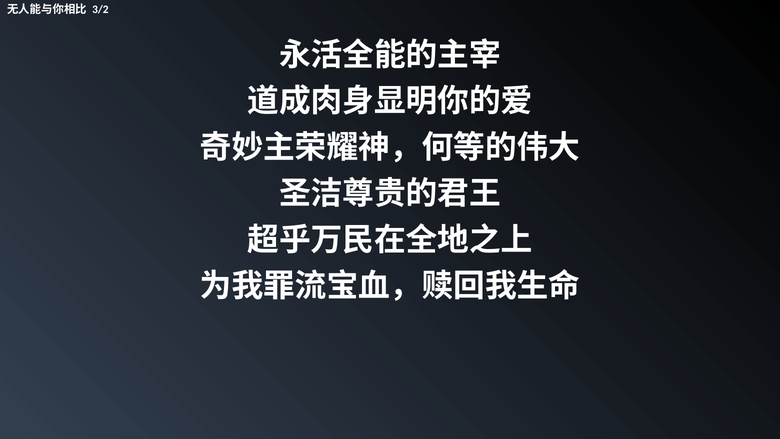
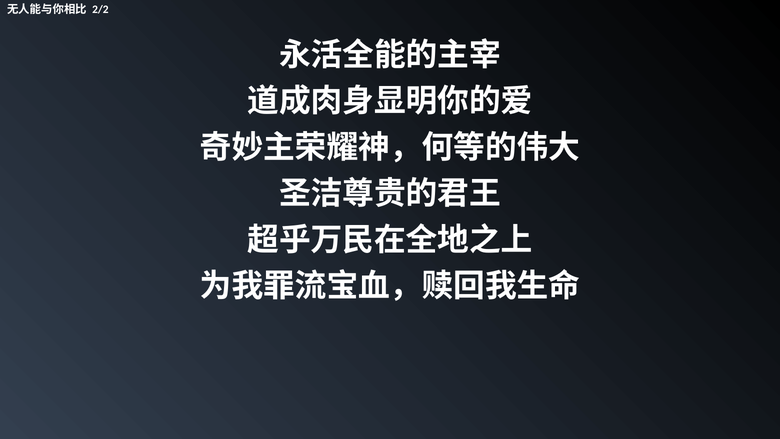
3/2: 3/2 -> 2/2 (100, 10)
